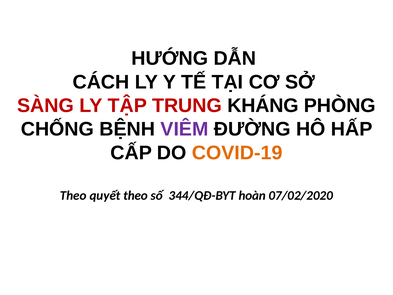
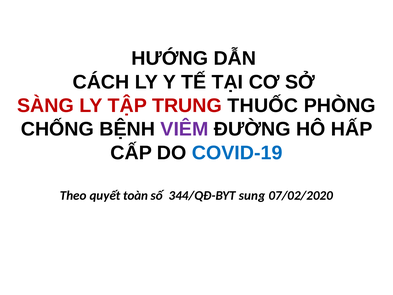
KHÁNG: KHÁNG -> THUỐC (263, 106)
COVID-19 colour: orange -> blue (237, 153)
quyết theo: theo -> toàn (136, 195)
hoàn: hoàn -> sung (252, 195)
